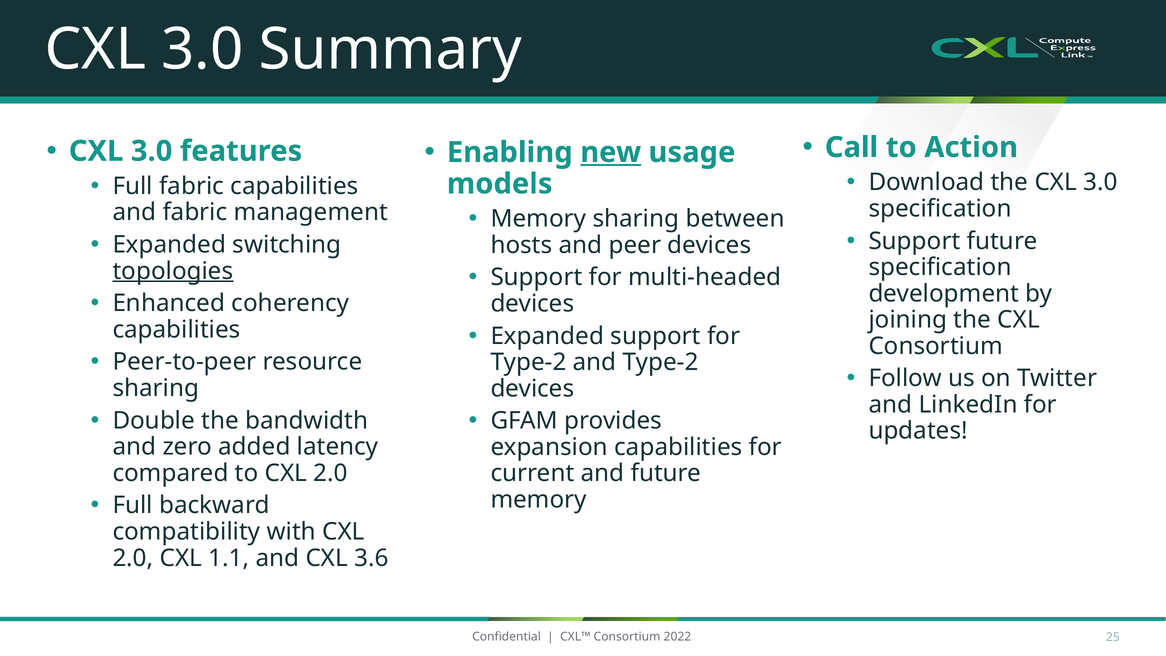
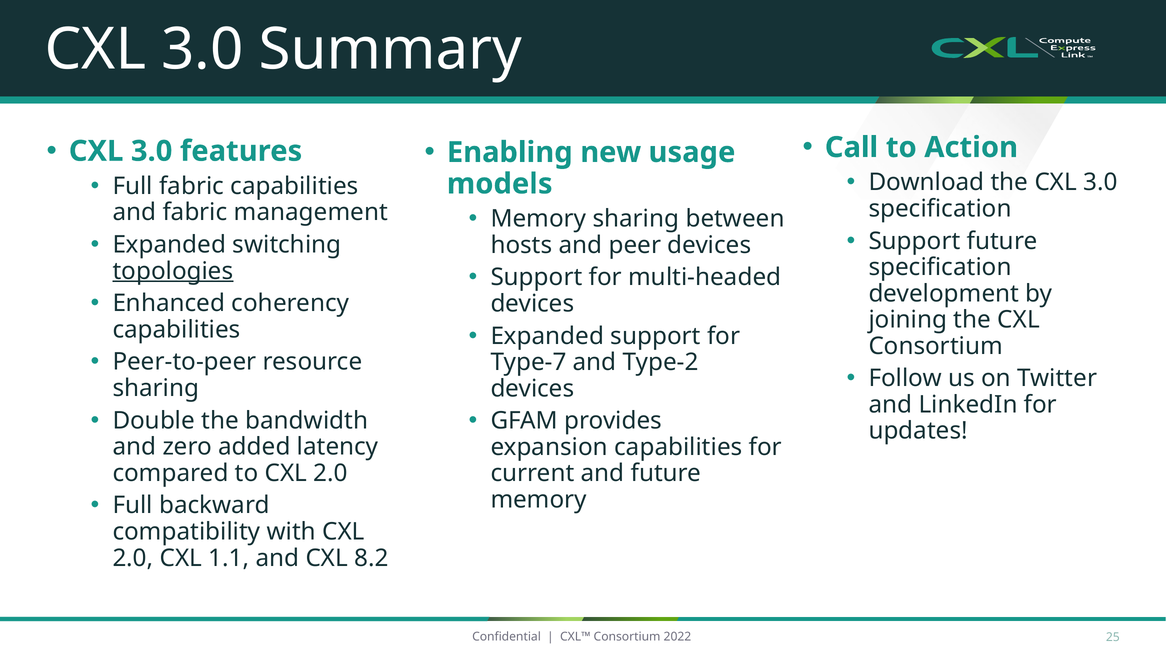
new underline: present -> none (611, 152)
Type-2: Type-2 -> Type-7 (528, 362)
3.6: 3.6 -> 8.2 (371, 558)
